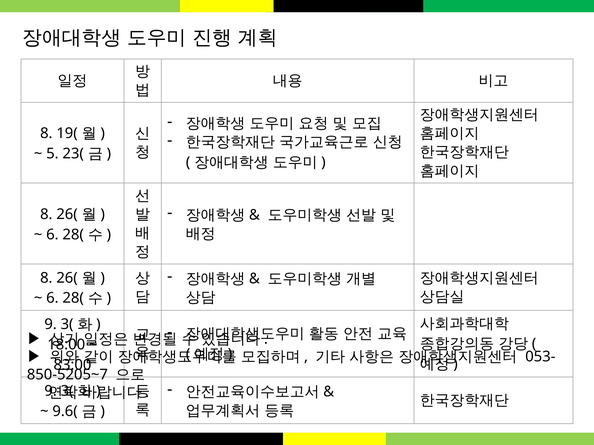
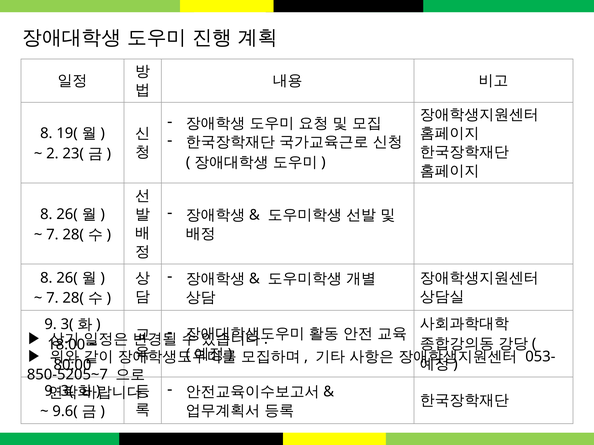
5: 5 -> 2 (52, 154)
6: 6 -> 7 (52, 235)
6: 6 -> 7 (52, 298)
83:00: 83:00 -> 80:00 (72, 365)
